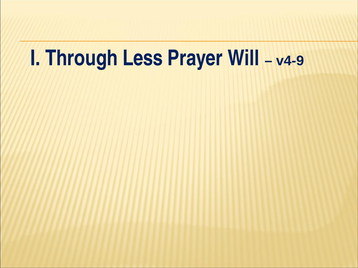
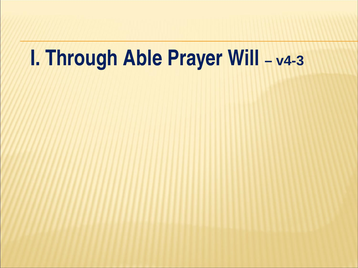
Less: Less -> Able (143, 58)
v4-9: v4-9 -> v4-3 (290, 61)
